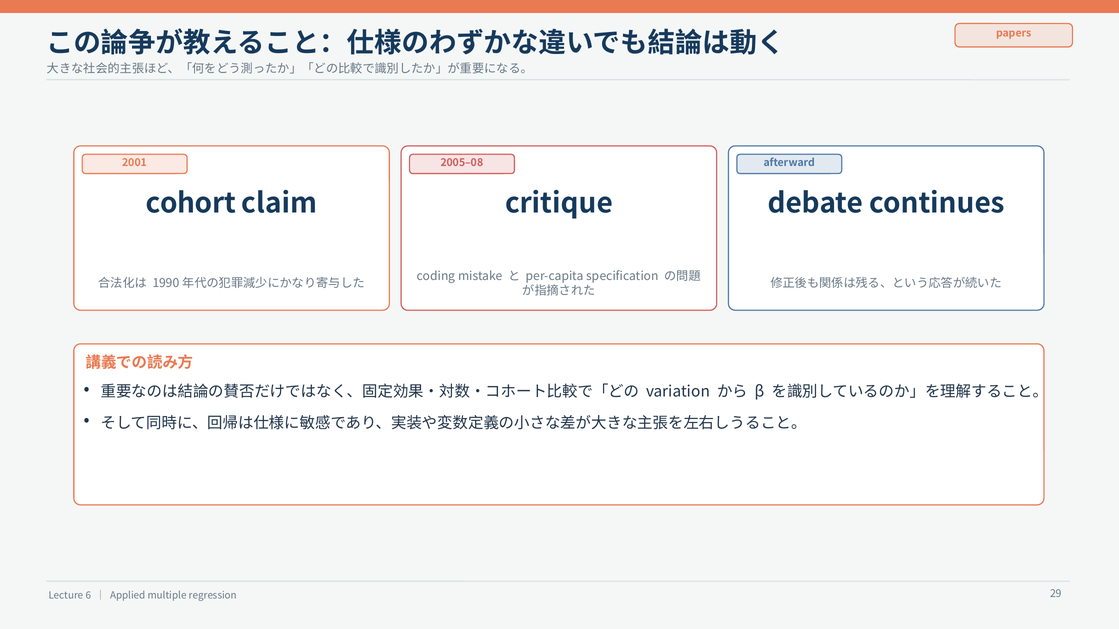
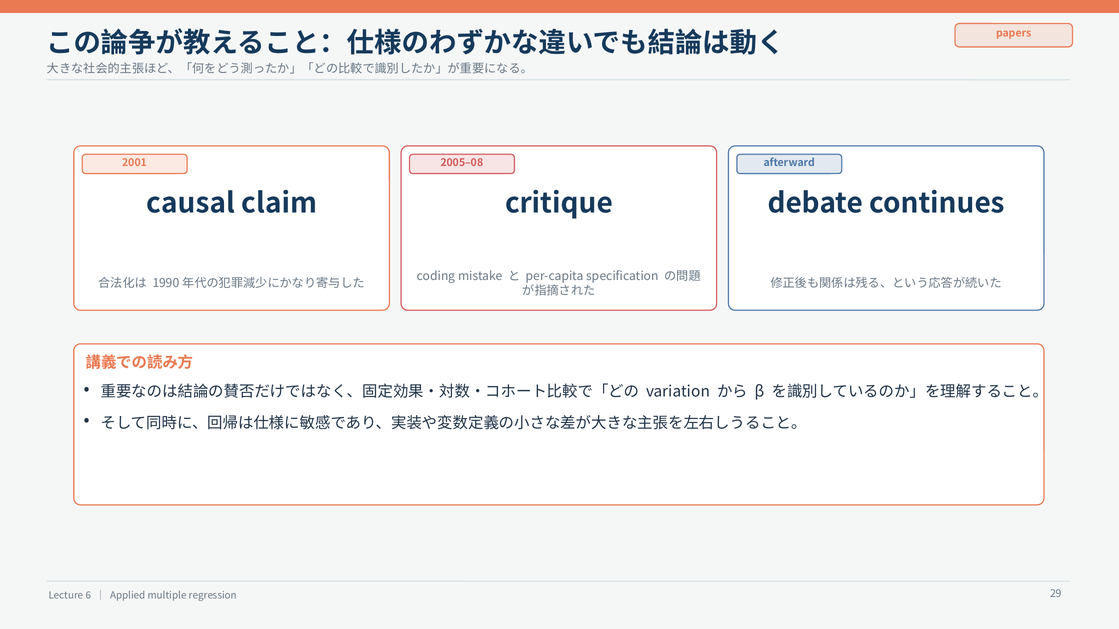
cohort: cohort -> causal (191, 204)
